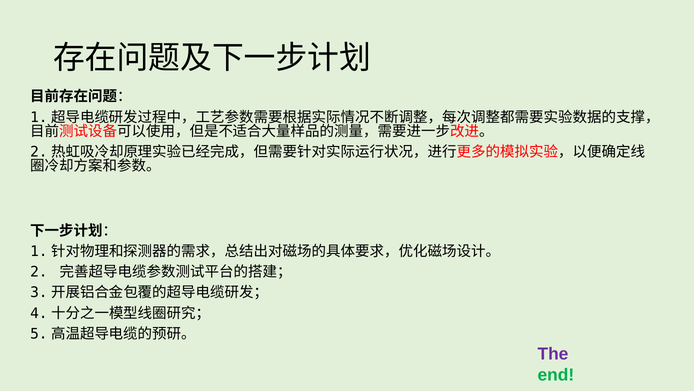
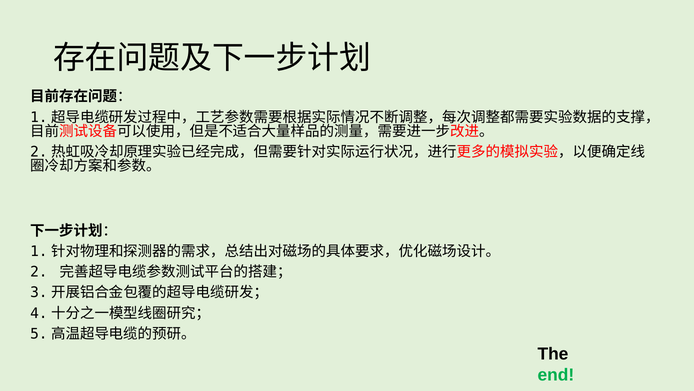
The colour: purple -> black (553, 353)
